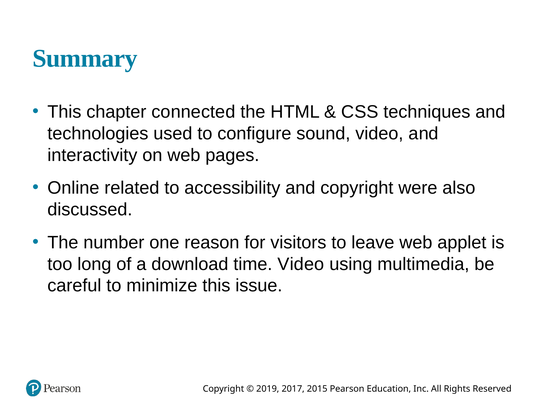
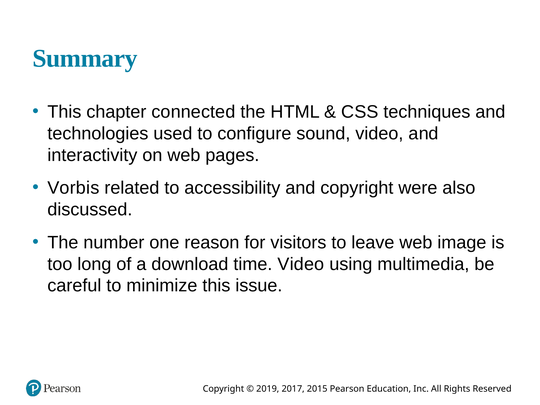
Online: Online -> Vorbis (73, 188)
applet: applet -> image (462, 242)
